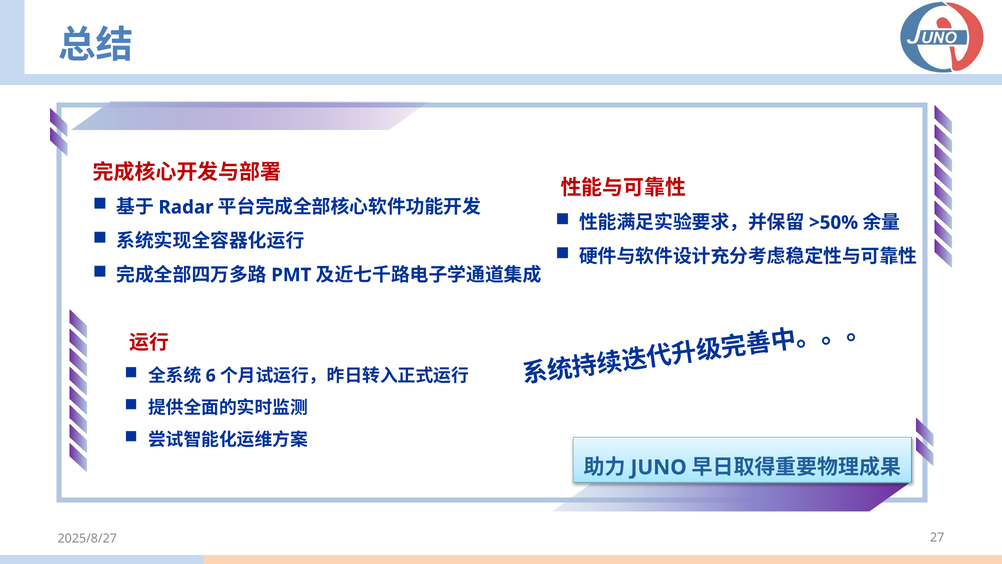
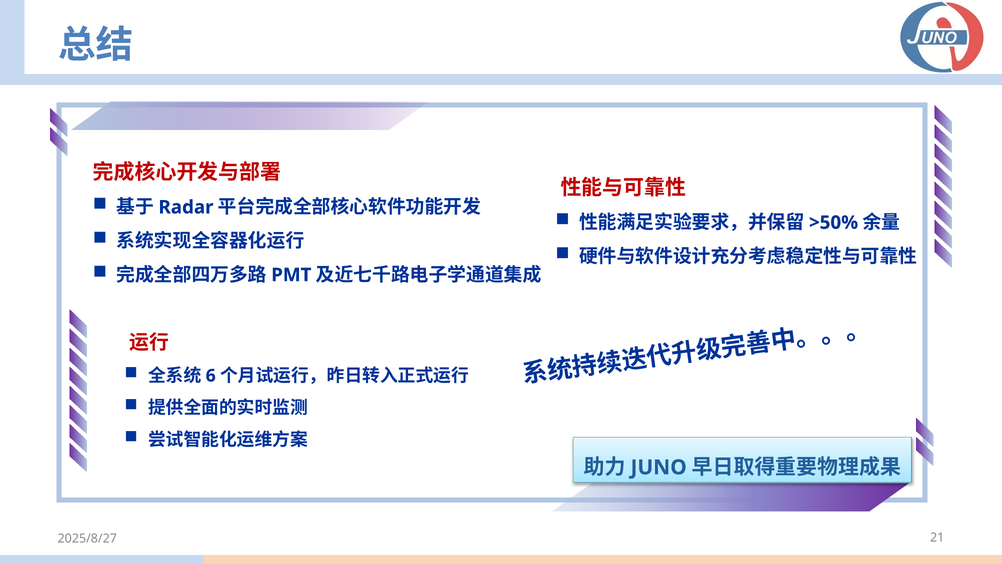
27: 27 -> 21 (937, 537)
